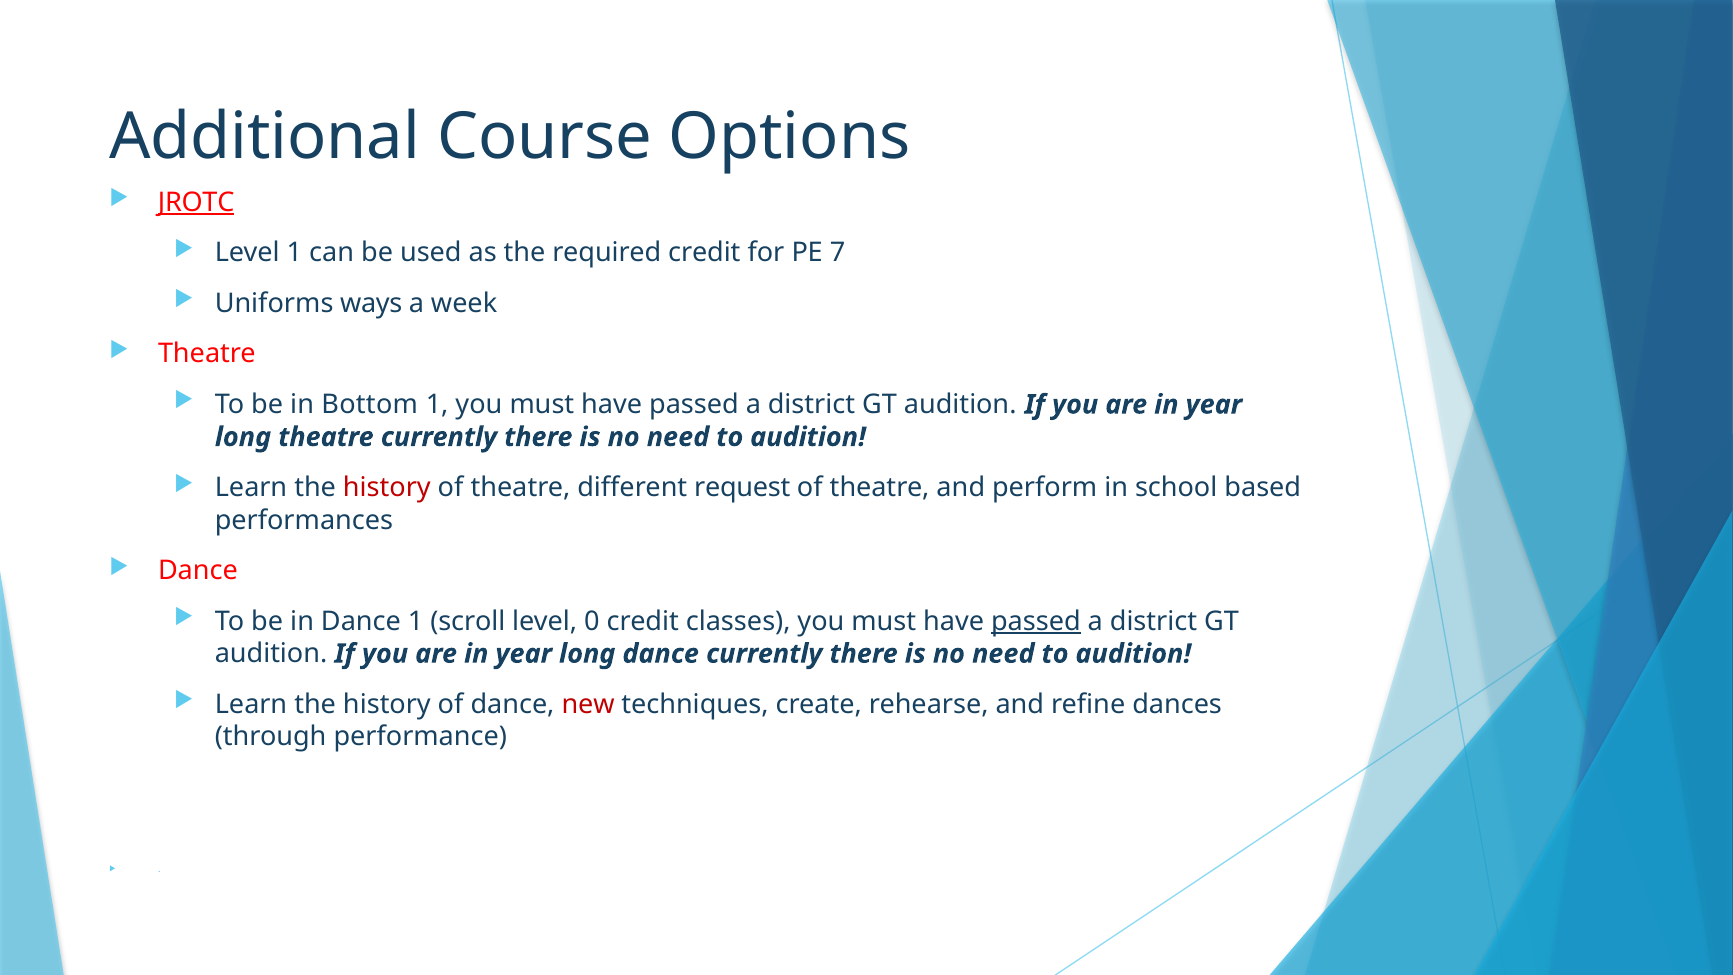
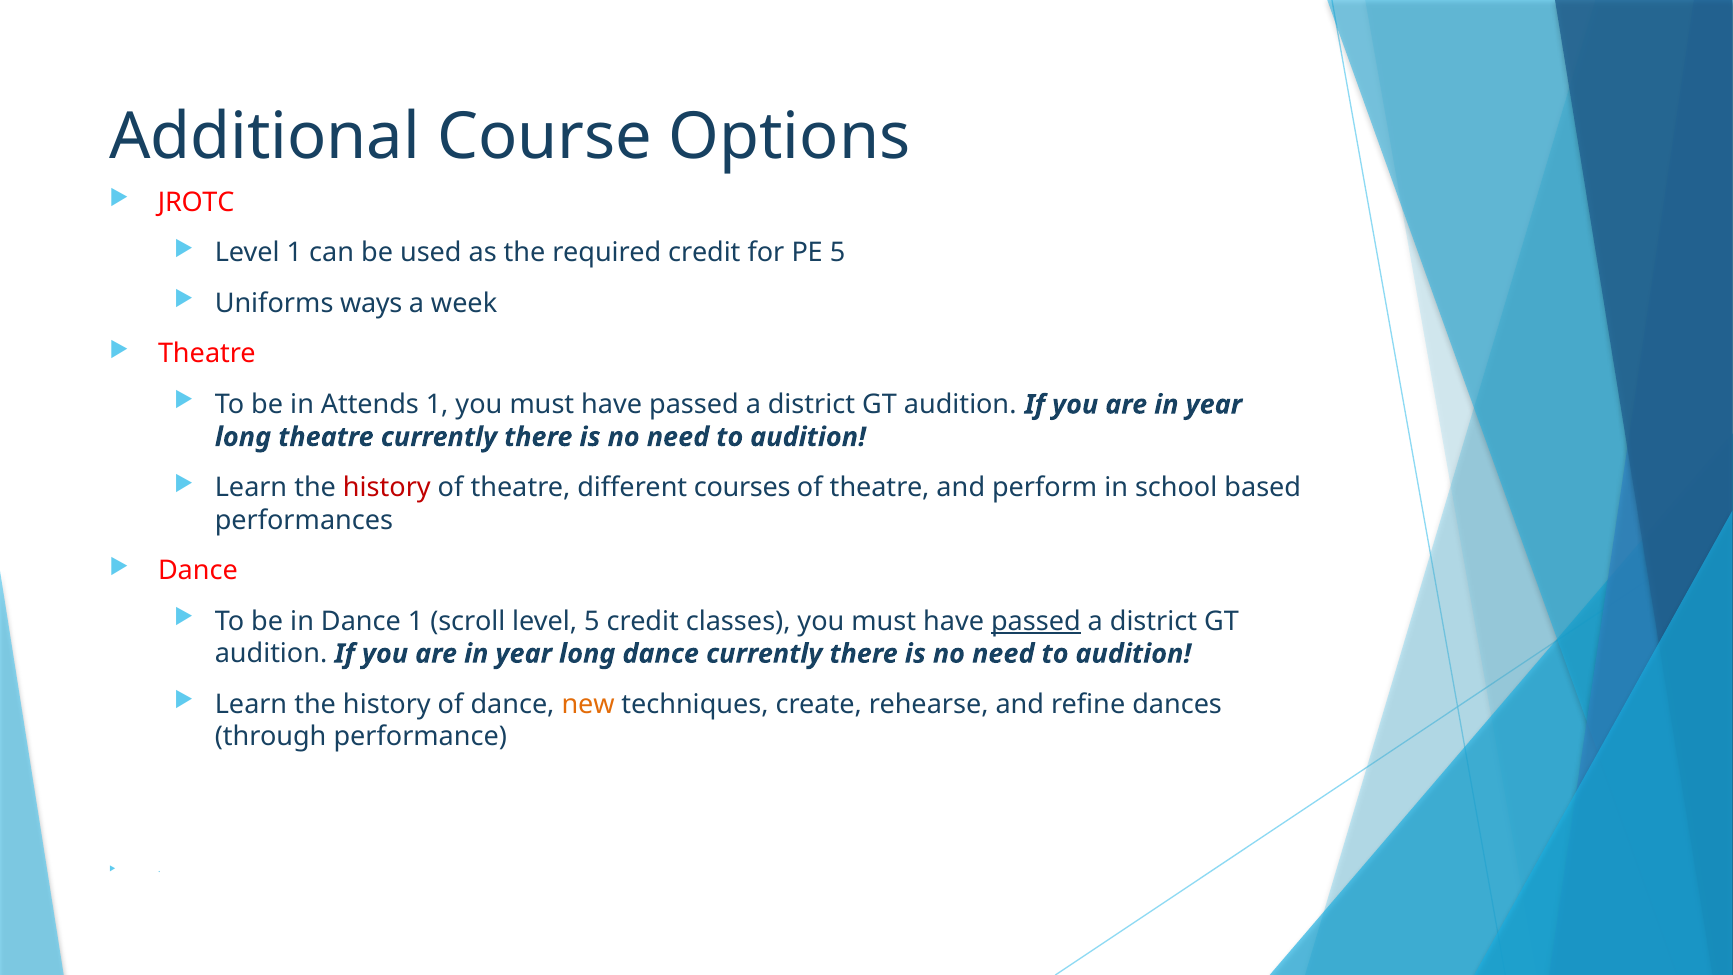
JROTC underline: present -> none (196, 202)
PE 7: 7 -> 5 (838, 253)
Bottom: Bottom -> Attends (370, 405)
request: request -> courses (742, 488)
level 0: 0 -> 5 (592, 621)
new colour: red -> orange (588, 704)
